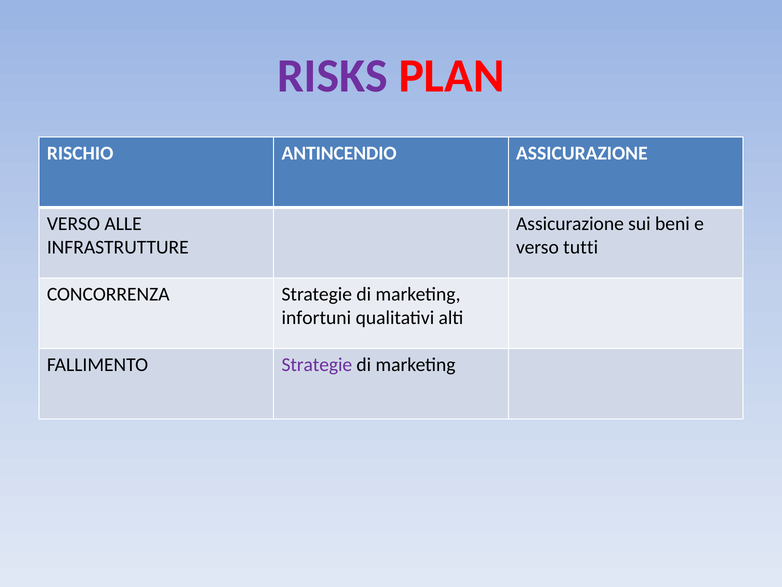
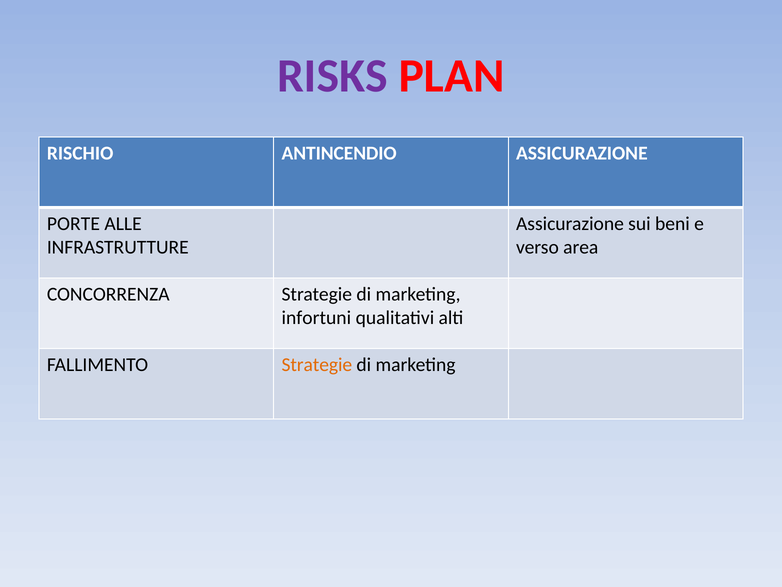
VERSO: VERSO -> PORTE (73, 223)
tutti: tutti -> area (581, 247)
Strategie colour: purple -> orange (317, 364)
